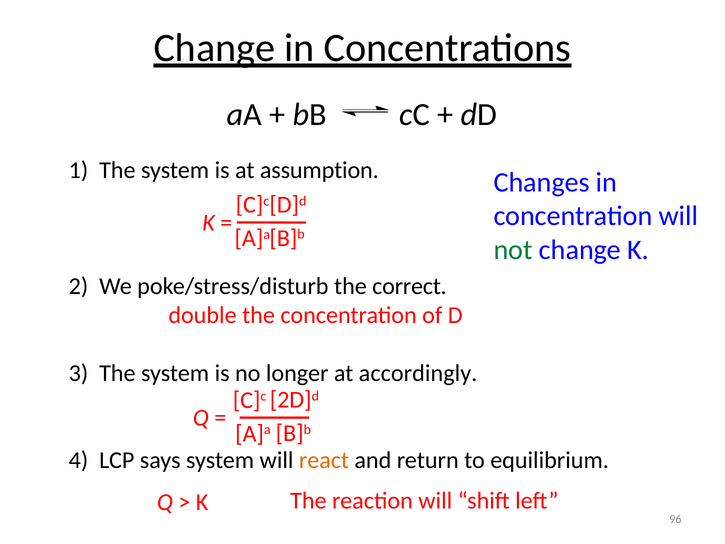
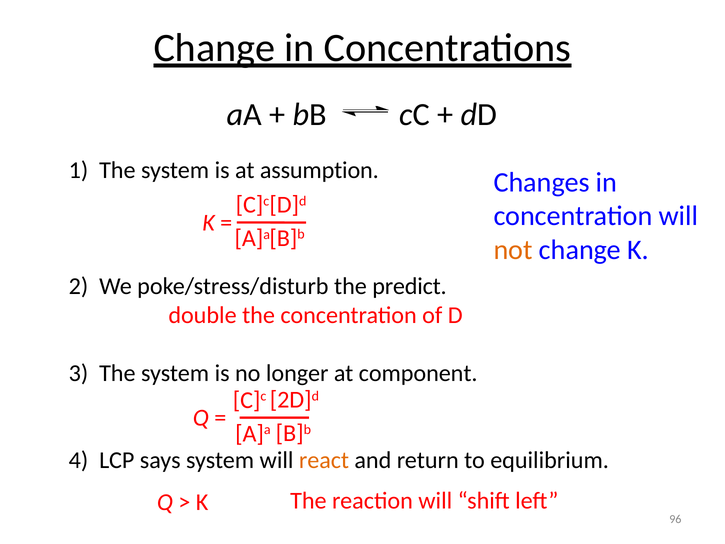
not colour: green -> orange (513, 250)
correct: correct -> predict (409, 286)
accordingly: accordingly -> component (418, 373)
